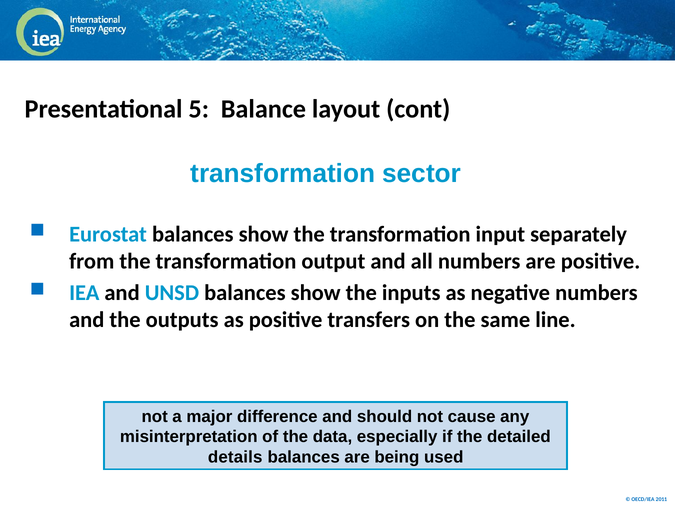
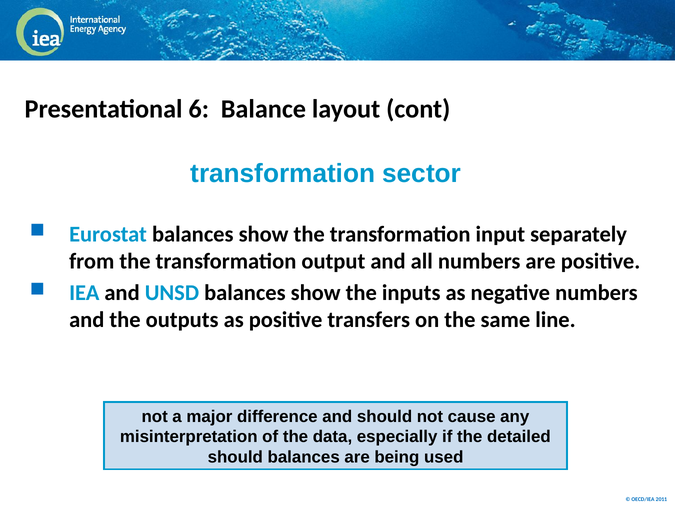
5: 5 -> 6 (199, 109)
details: details -> should (235, 456)
